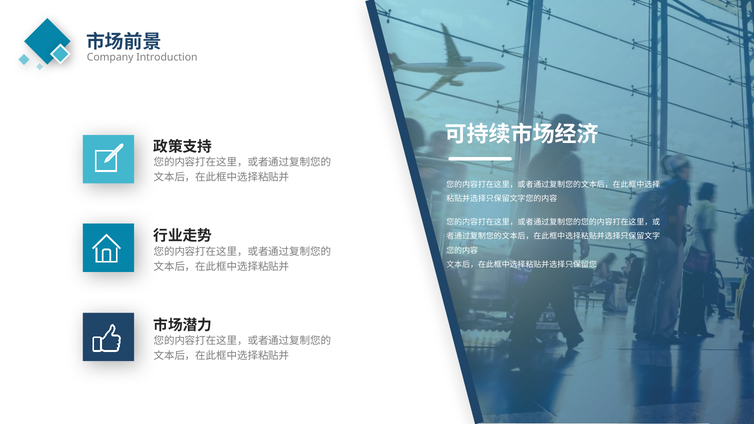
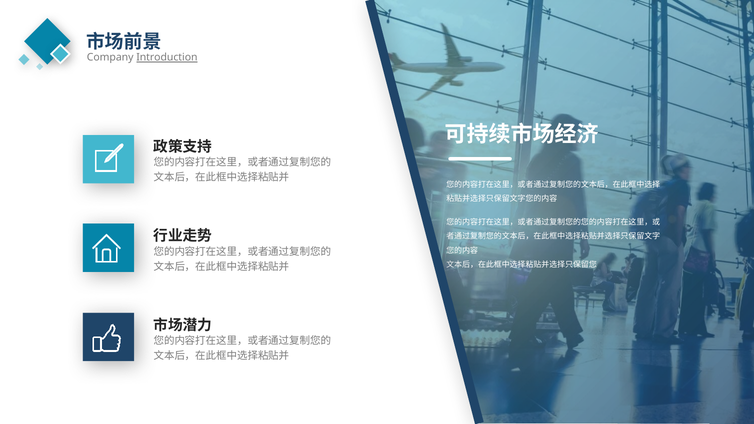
Introduction underline: none -> present (167, 57)
